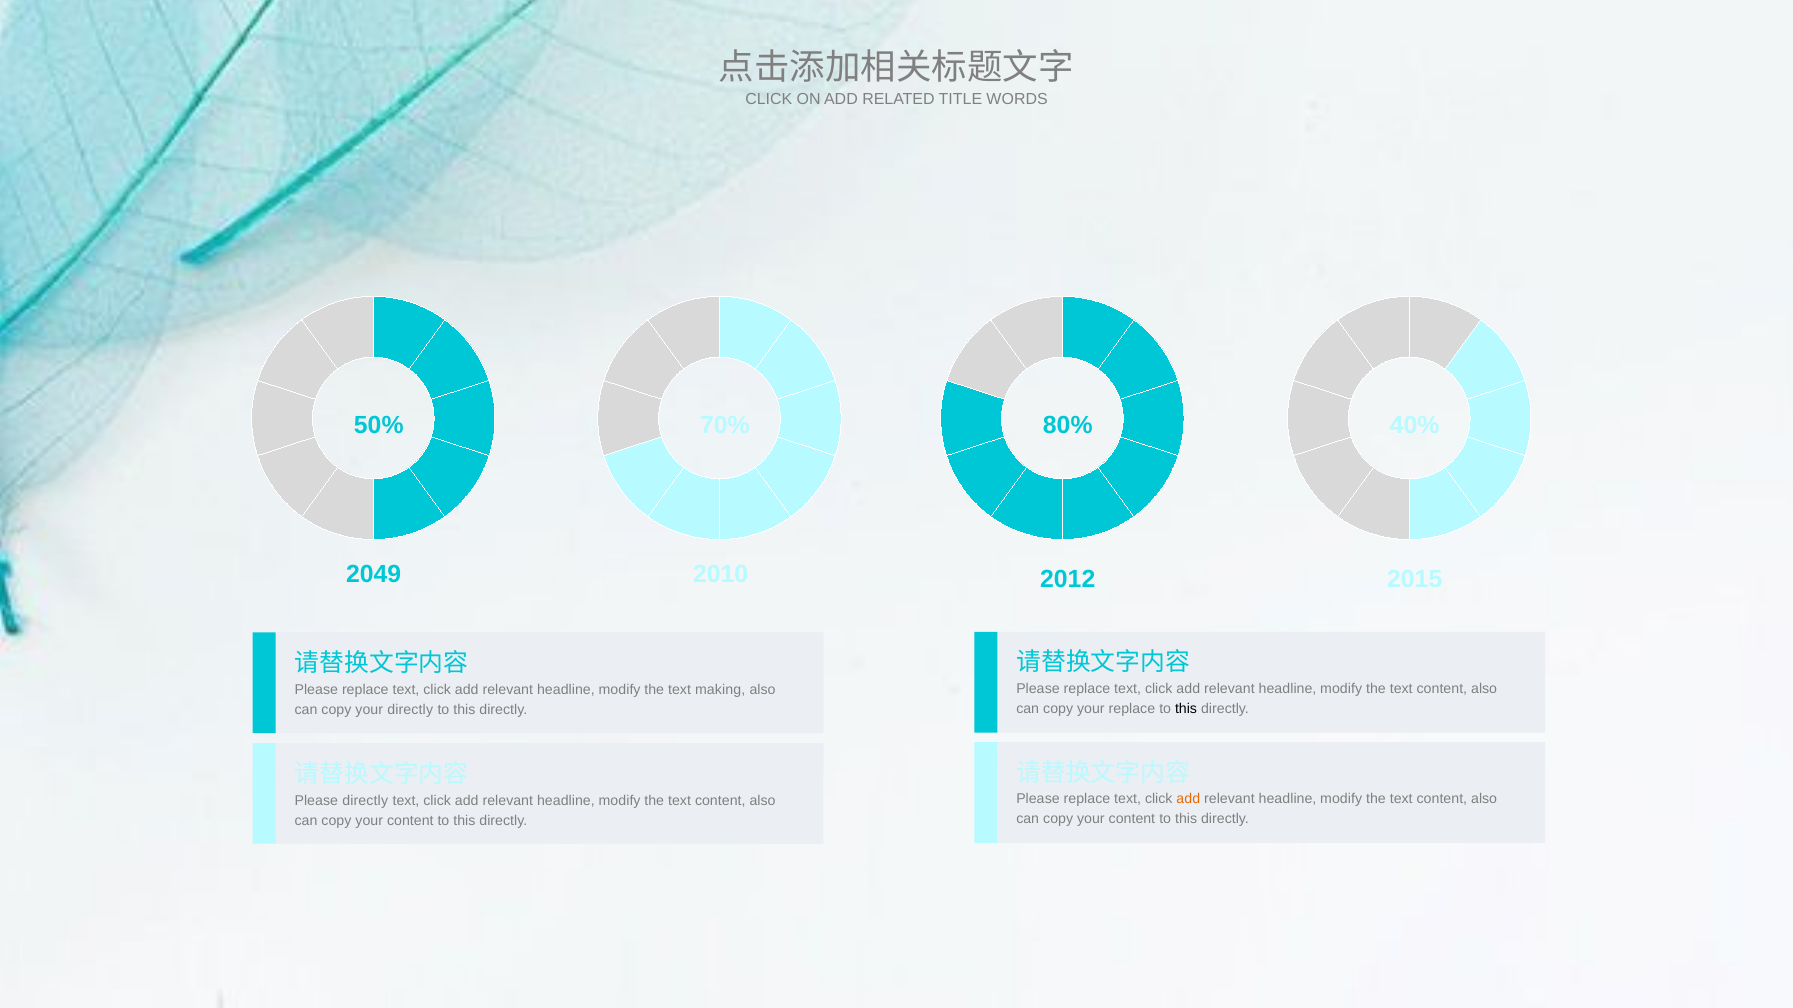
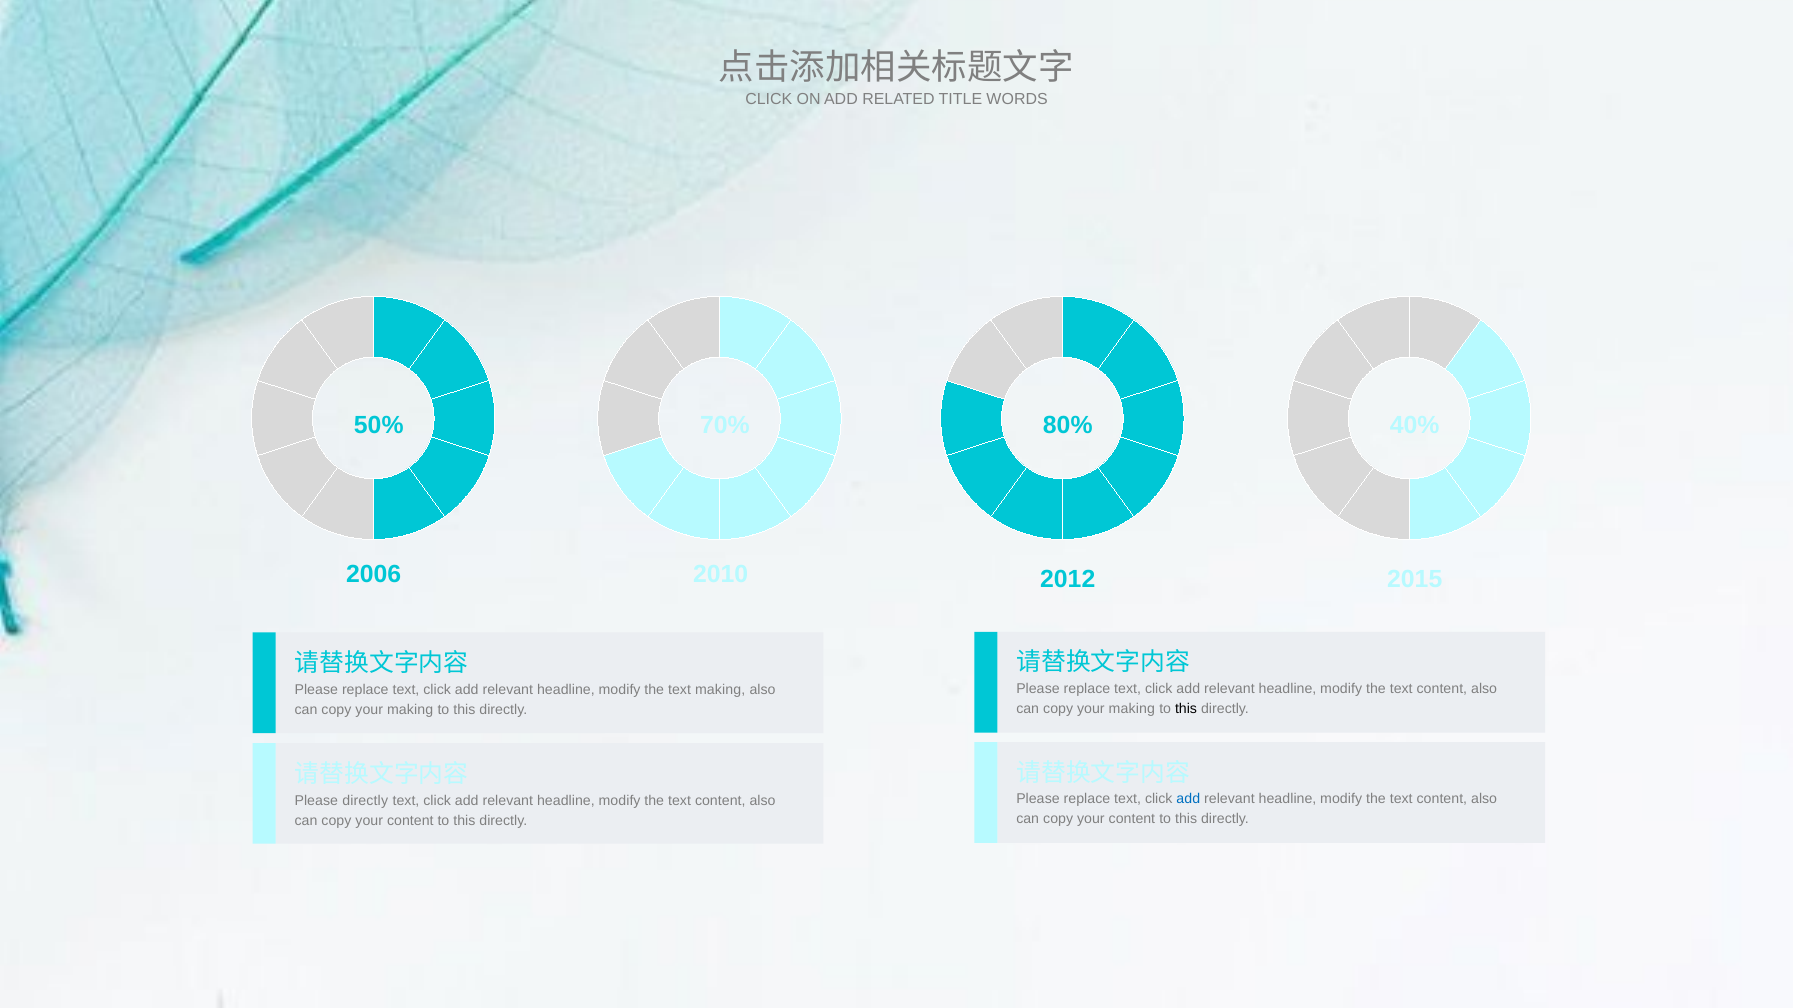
2049: 2049 -> 2006 (374, 575)
replace: replace -> making (1132, 709)
directly: directly -> making (410, 710)
add colour: orange -> blue (1188, 799)
